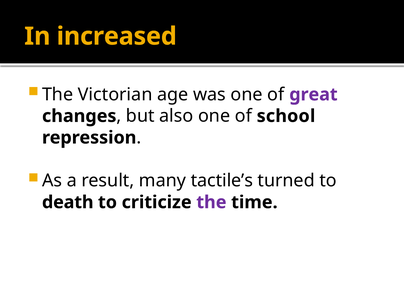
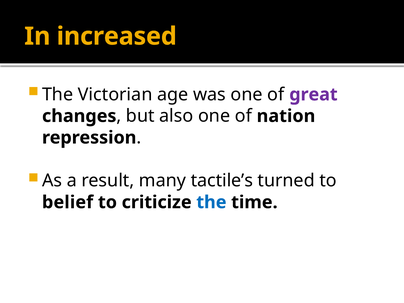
school: school -> nation (286, 116)
death: death -> belief (68, 202)
the colour: purple -> blue (211, 202)
